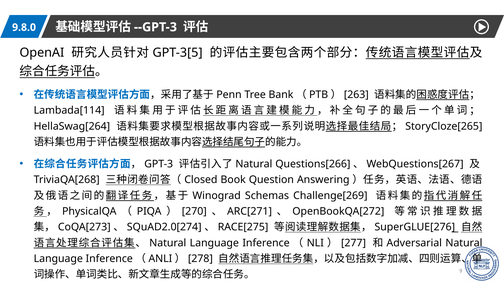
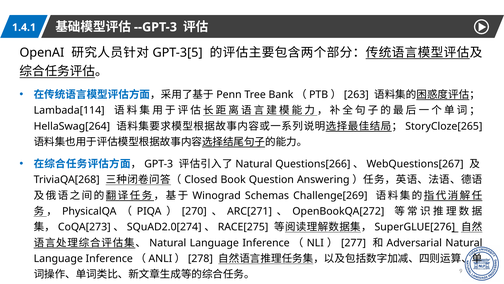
9.8.0: 9.8.0 -> 1.4.1 (24, 27)
